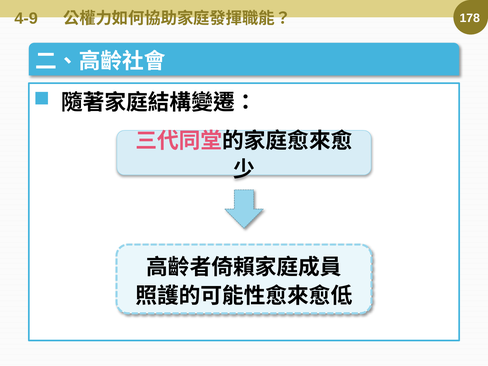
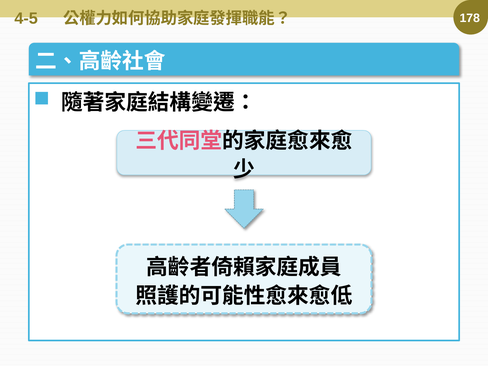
4-9: 4-9 -> 4-5 (26, 18)
